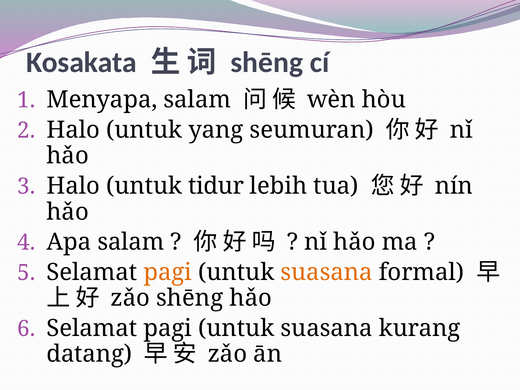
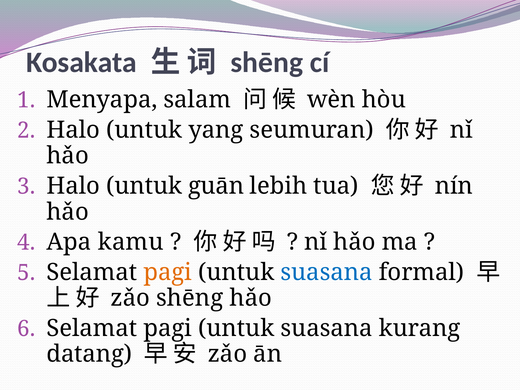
tidur: tidur -> guān (216, 186)
Apa salam: salam -> kamu (131, 242)
suasana colour: orange -> blue (327, 272)
